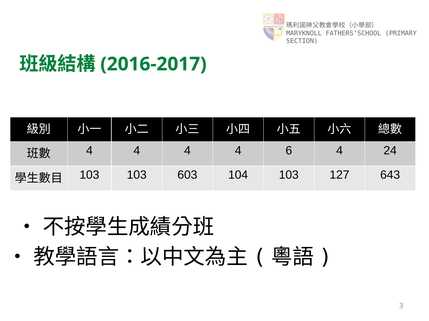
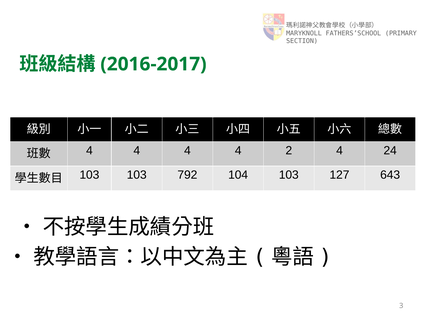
6: 6 -> 2 (289, 151)
603: 603 -> 792 (187, 175)
